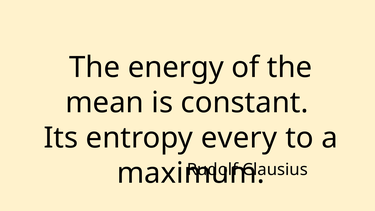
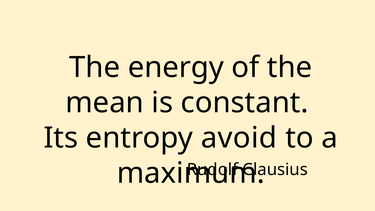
every: every -> avoid (239, 138)
